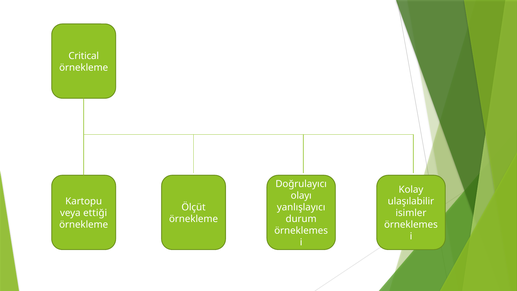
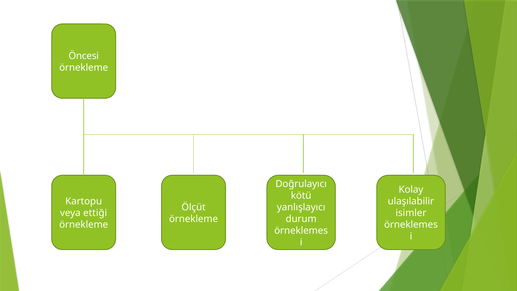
Critical: Critical -> Öncesi (84, 56)
olayı: olayı -> kötü (301, 195)
